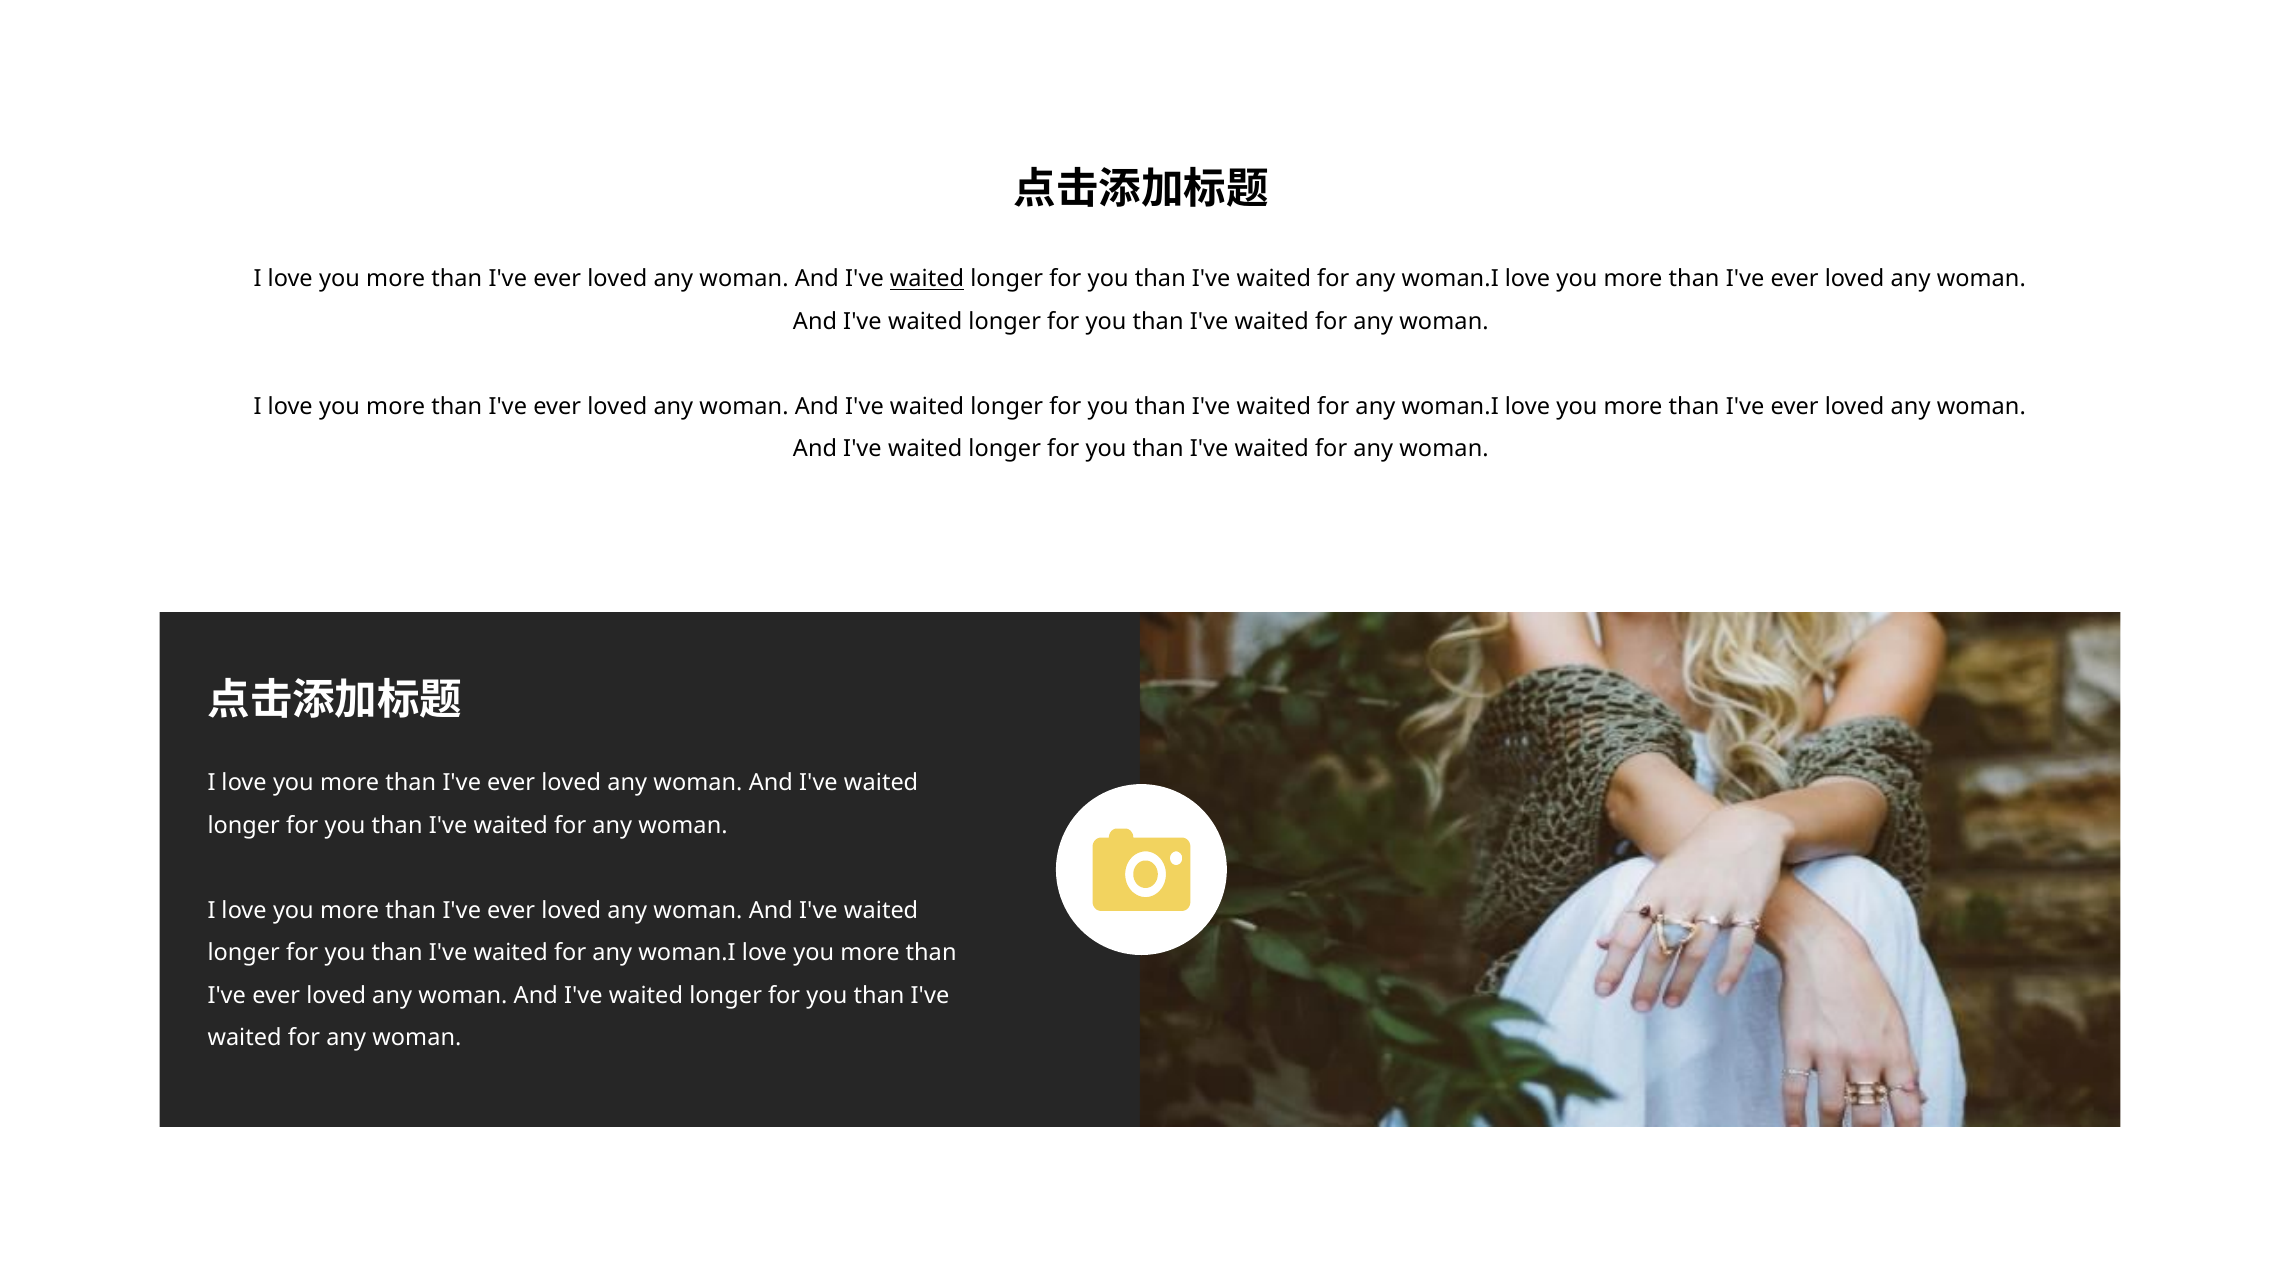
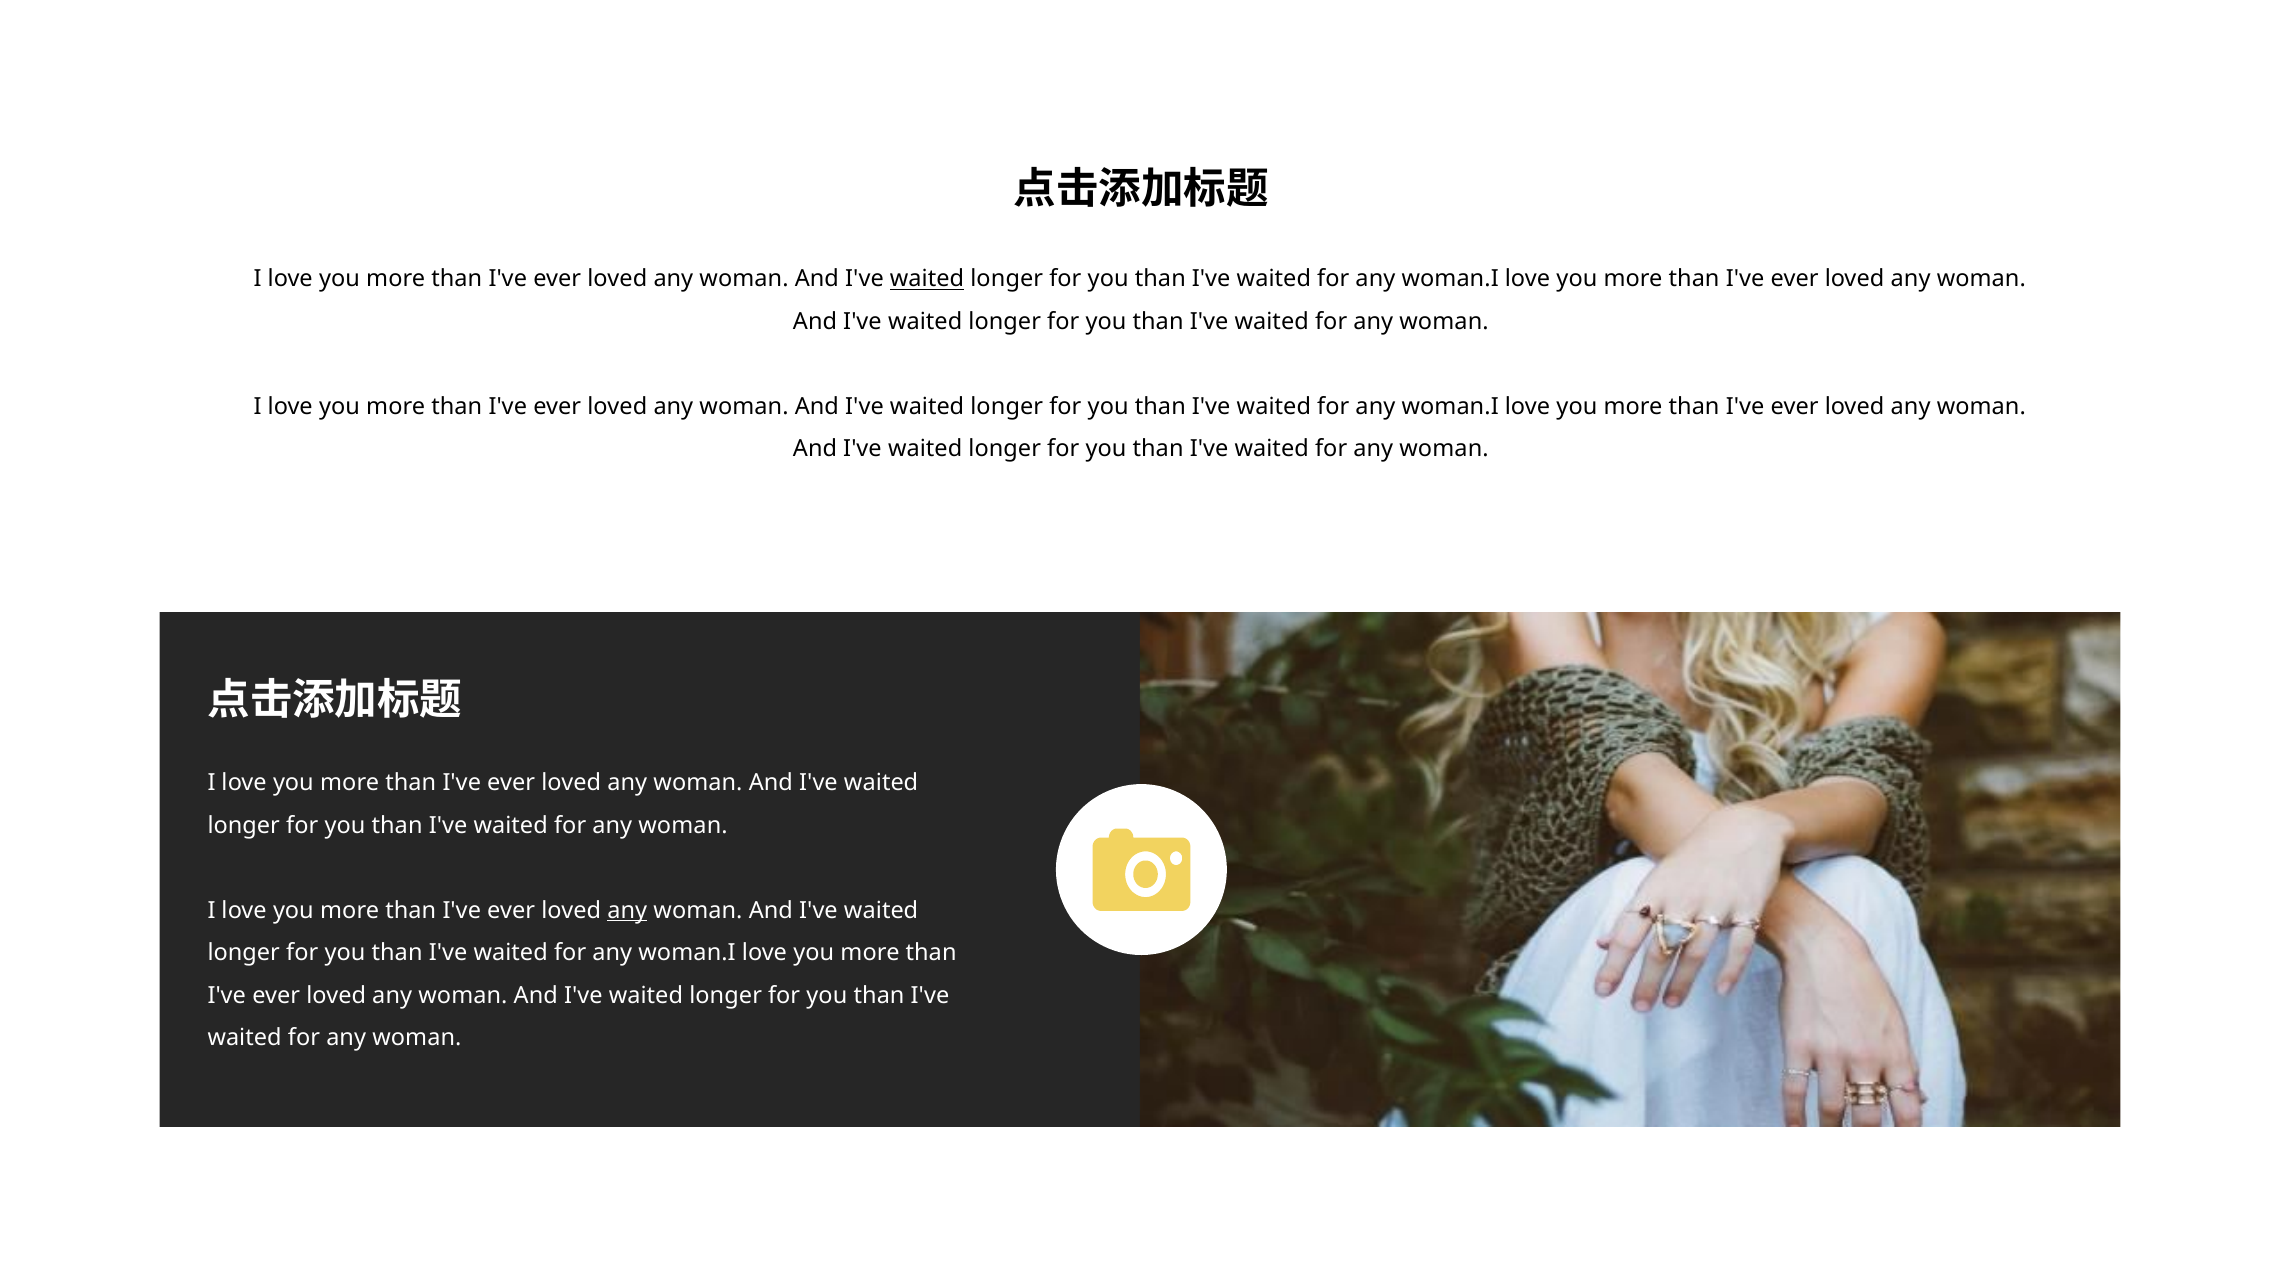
any underline: none -> present (627, 911)
